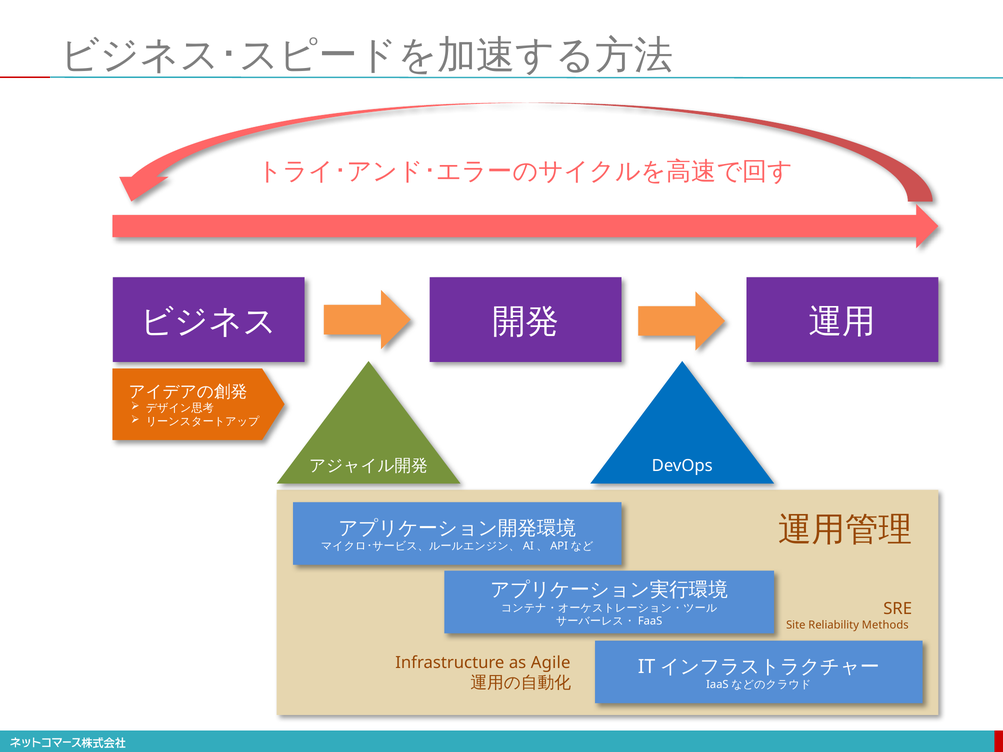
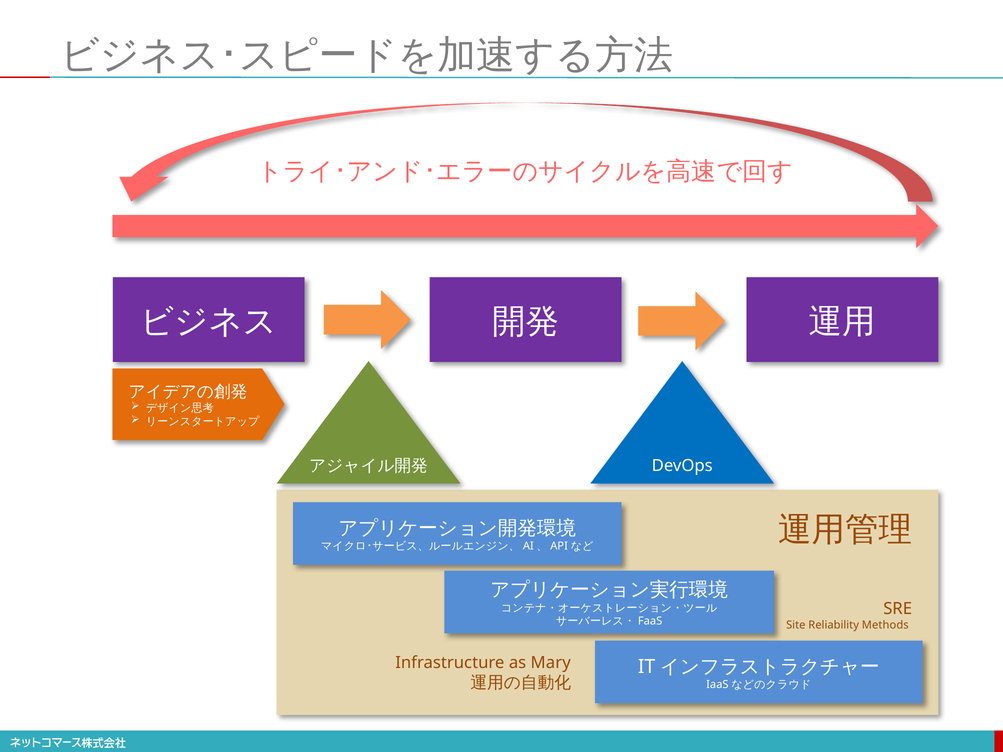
Agile: Agile -> Mary (551, 663)
